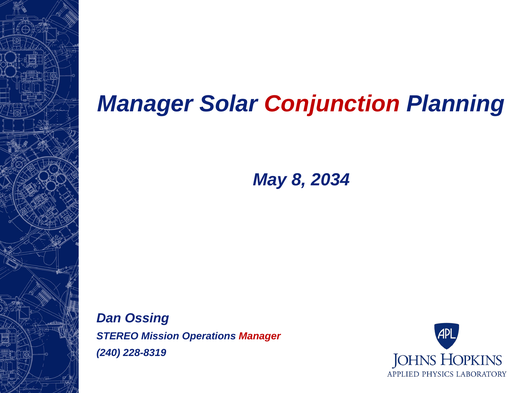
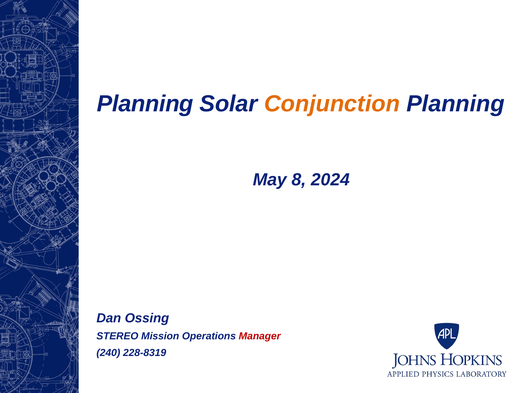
Manager: Manager -> Planning (145, 104)
Conjunction colour: red -> orange (332, 104)
2034: 2034 -> 2024 (330, 180)
